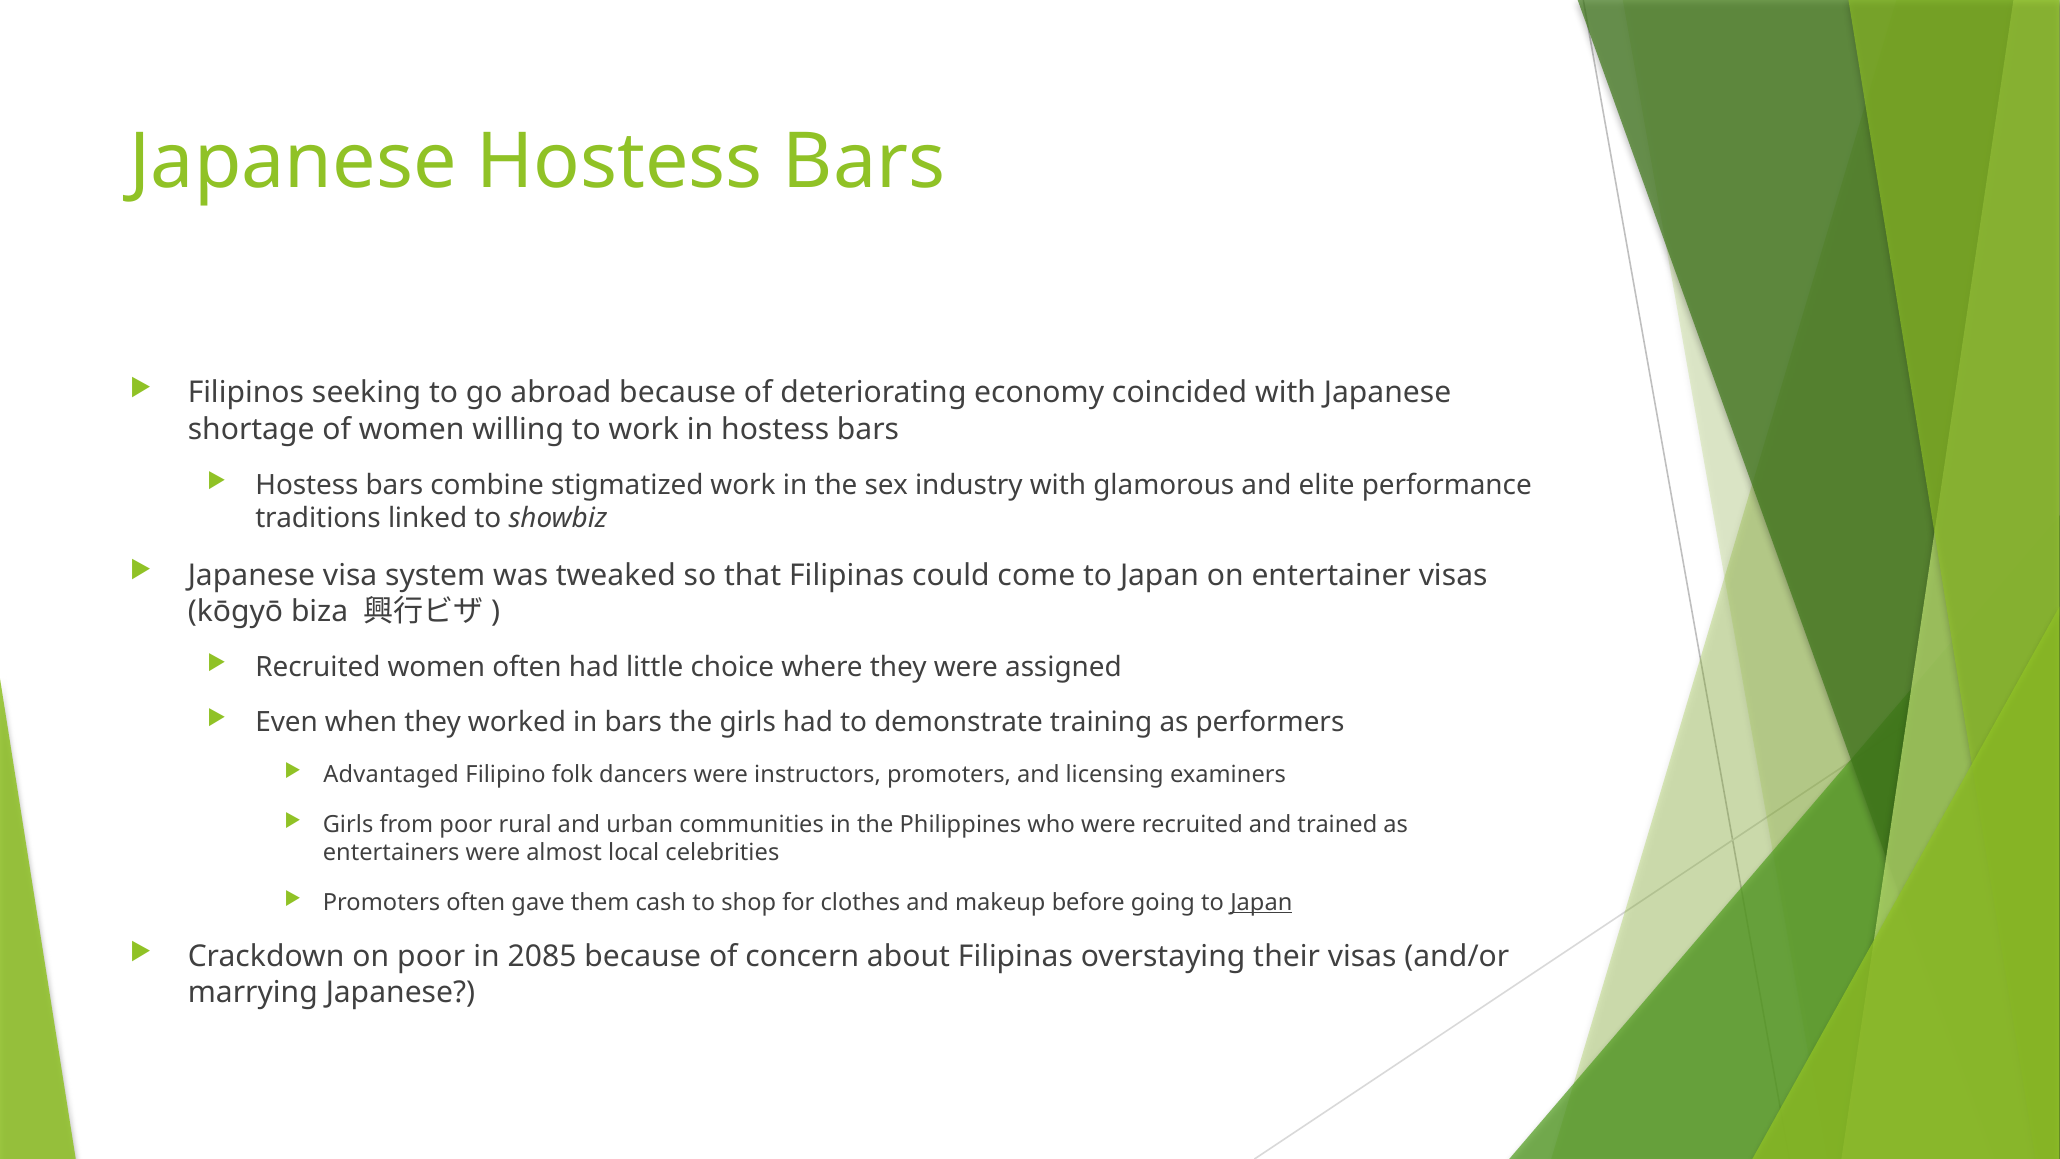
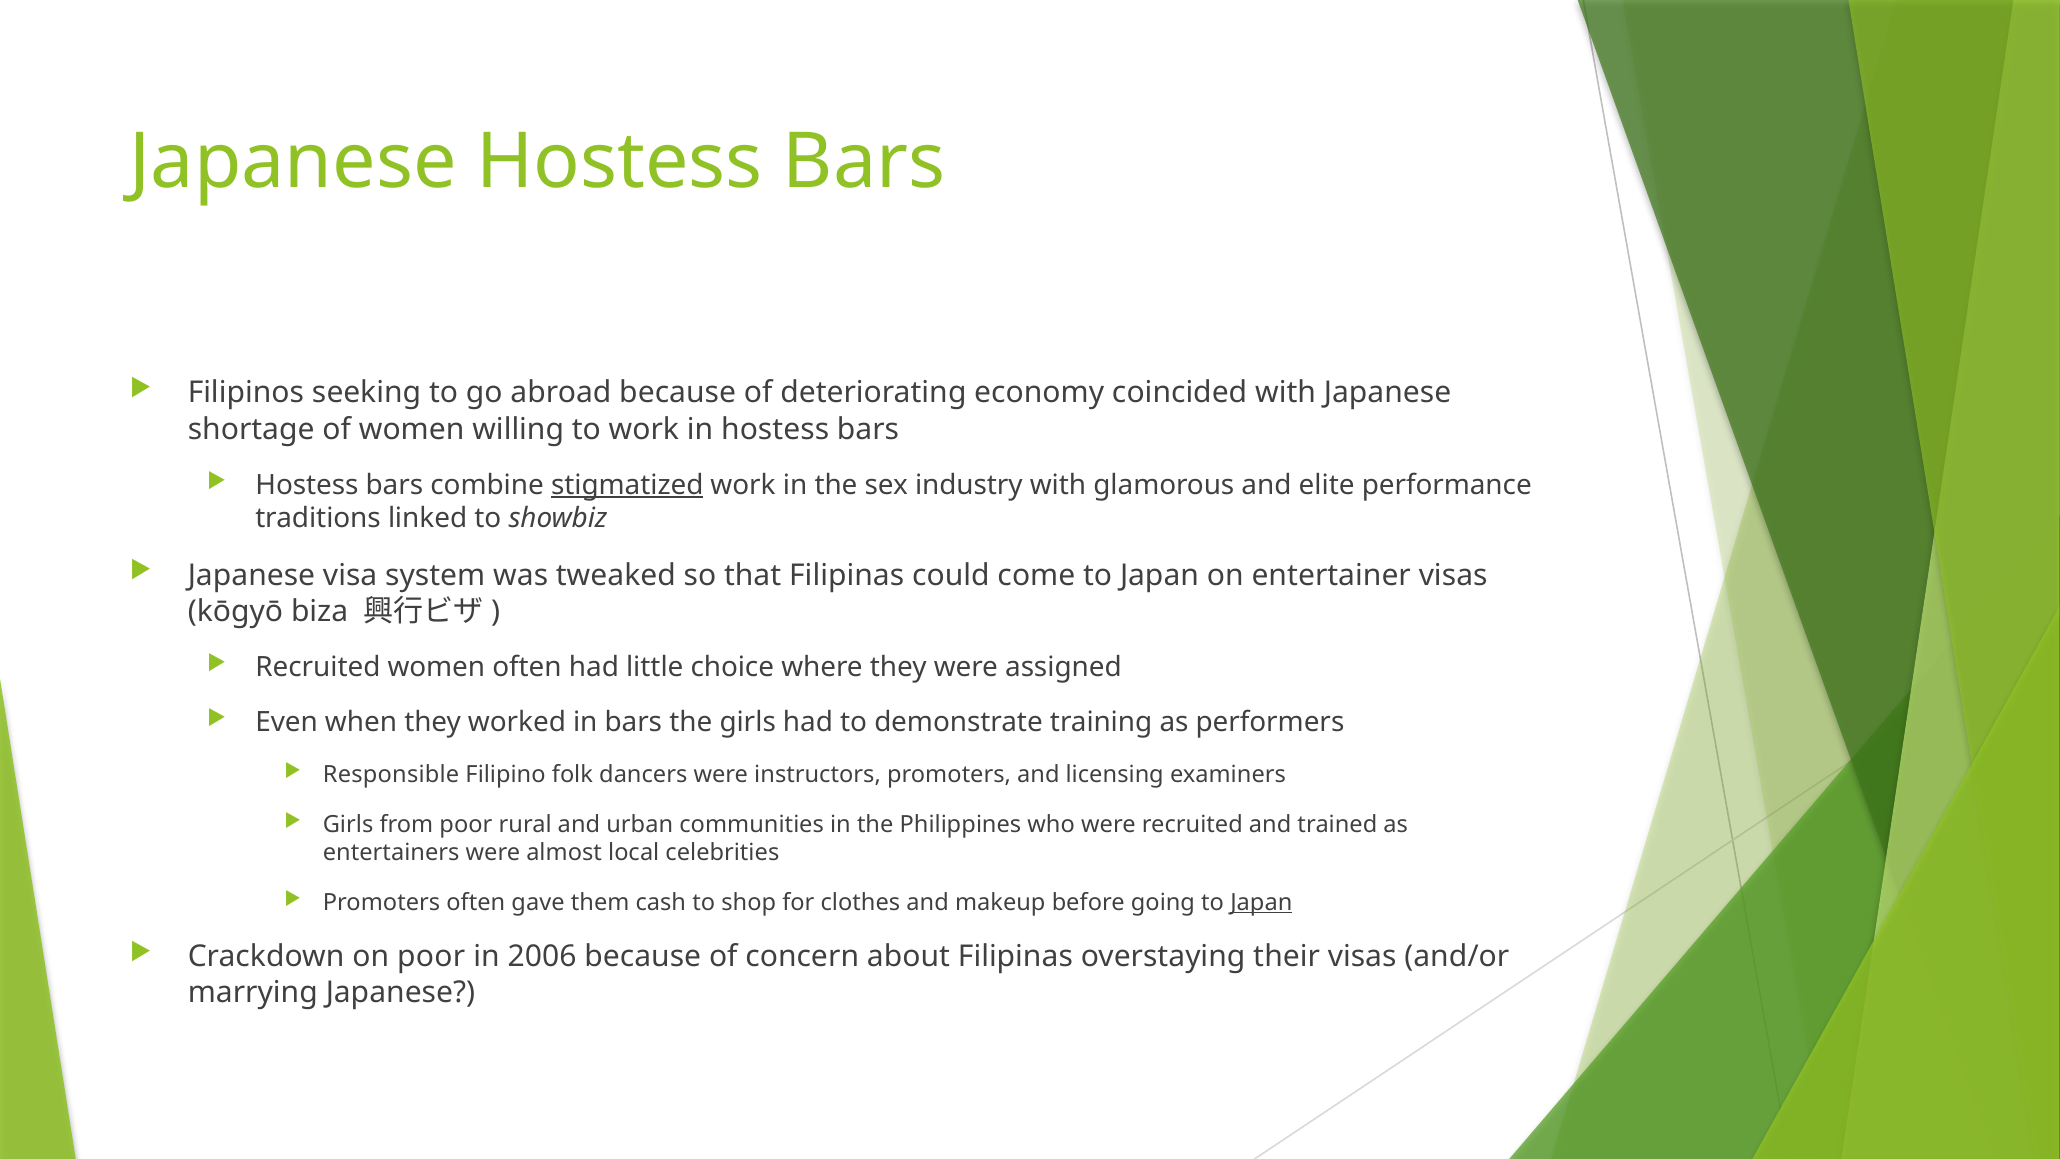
stigmatized underline: none -> present (627, 485)
Advantaged: Advantaged -> Responsible (391, 774)
2085: 2085 -> 2006 (542, 956)
